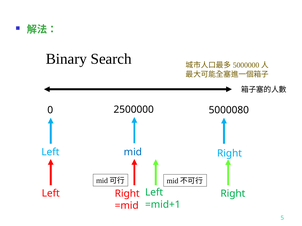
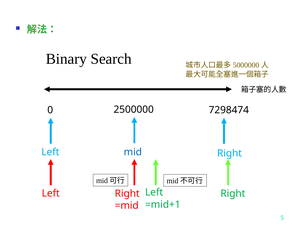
5000080: 5000080 -> 7298474 (229, 110)
